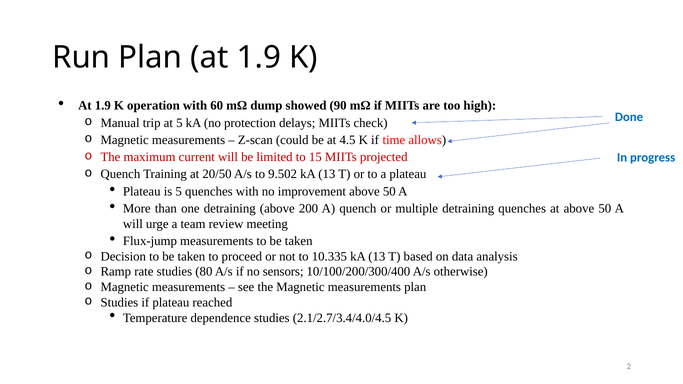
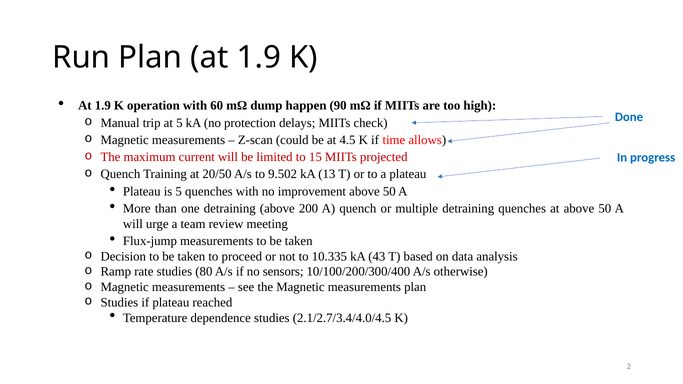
showed: showed -> happen (306, 106)
10.335 kA 13: 13 -> 43 (377, 257)
